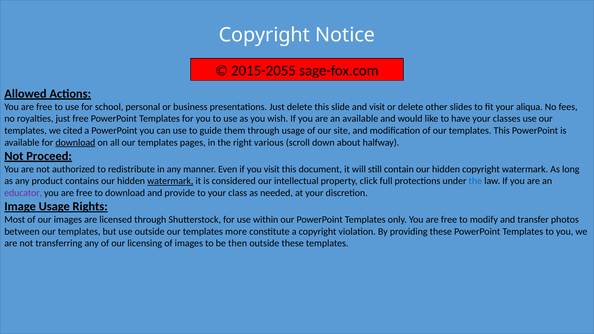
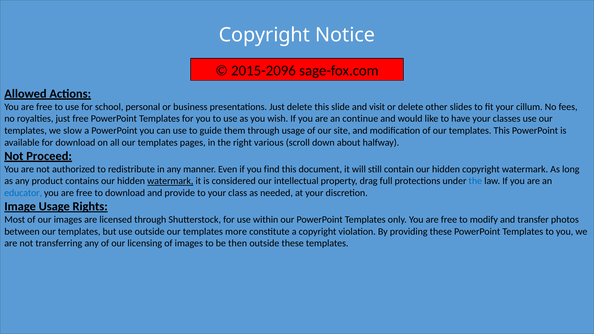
2015-2055: 2015-2055 -> 2015-2096 (263, 70)
aliqua: aliqua -> cillum (529, 107)
an available: available -> continue (360, 119)
cited: cited -> slow (73, 131)
download underline: present -> none (75, 142)
you visit: visit -> find (272, 169)
click: click -> drag (369, 181)
educator colour: purple -> blue (23, 193)
